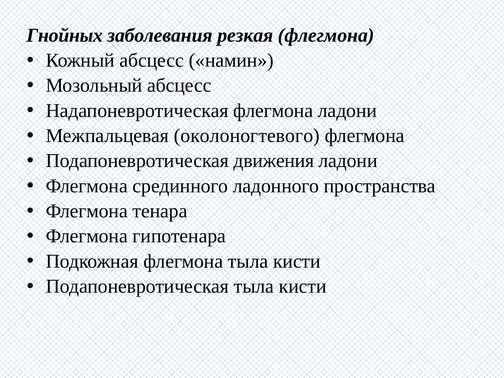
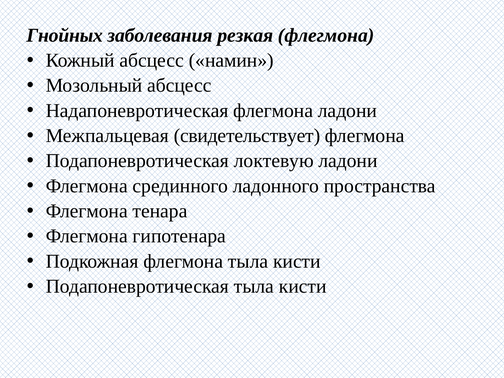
околоногтевого: околоногтевого -> свидетельствует (247, 136)
движения: движения -> локтевую (274, 161)
